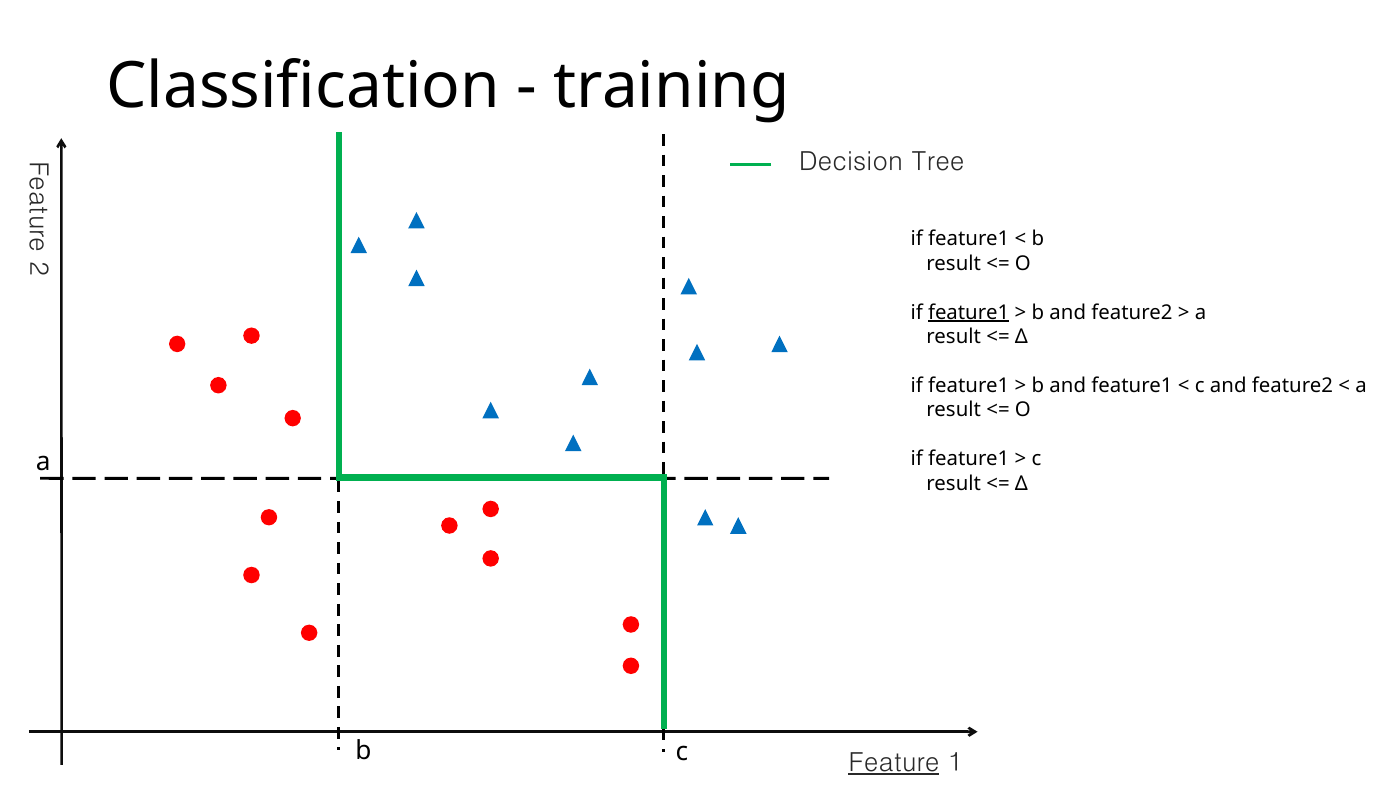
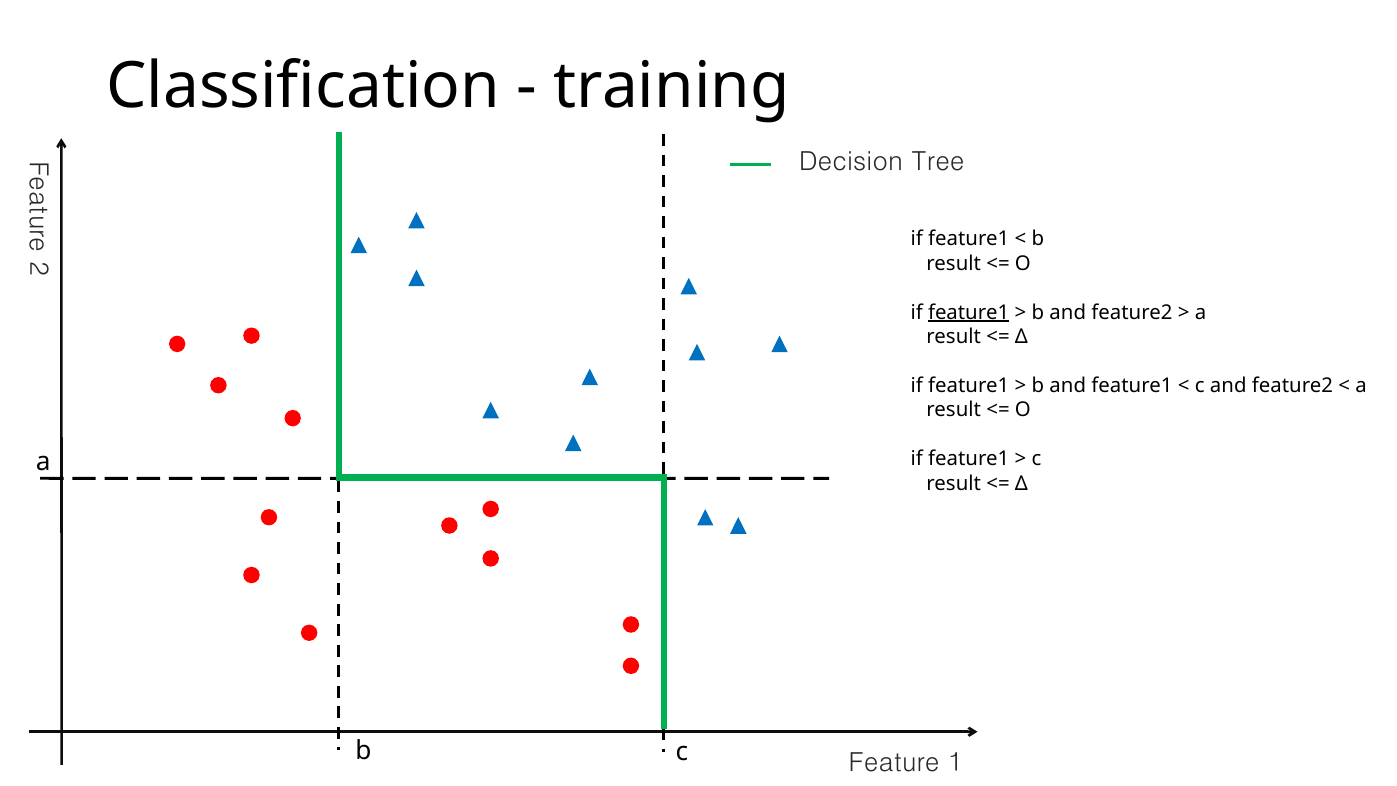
Feature underline: present -> none (894, 763)
